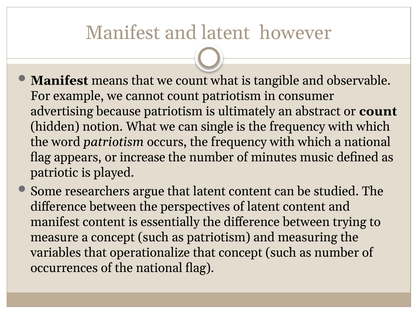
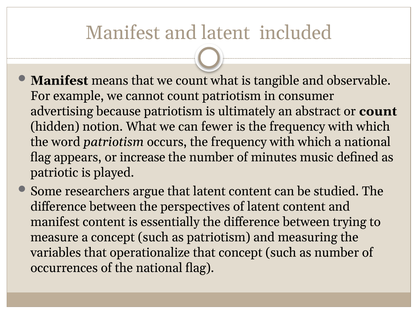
however: however -> included (296, 33)
single: single -> fewer (217, 126)
